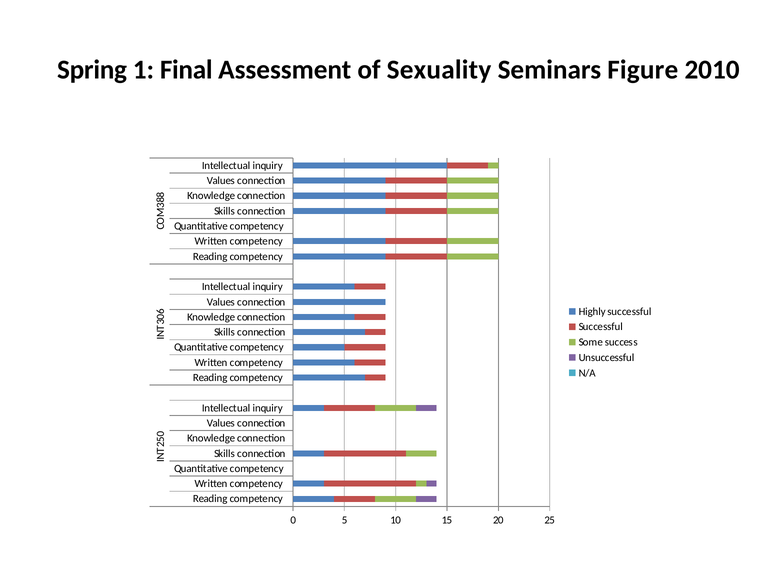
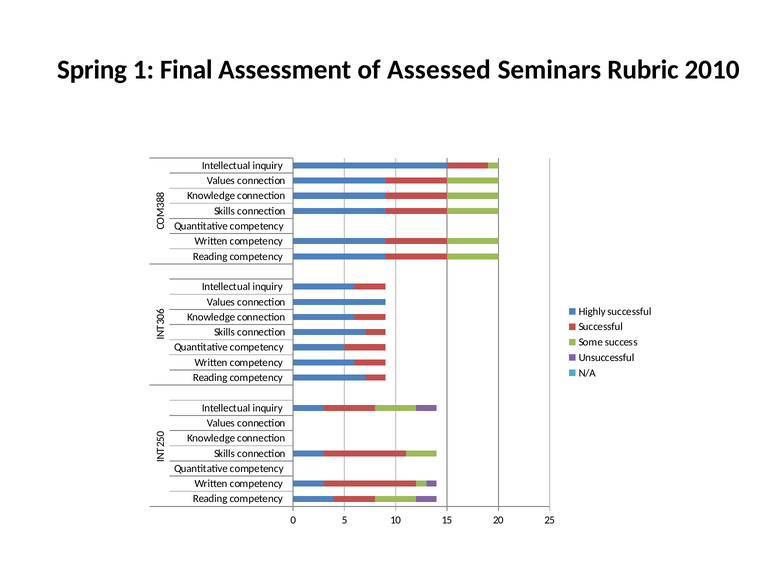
Sexuality: Sexuality -> Assessed (439, 70)
Figure: Figure -> Rubric (643, 70)
